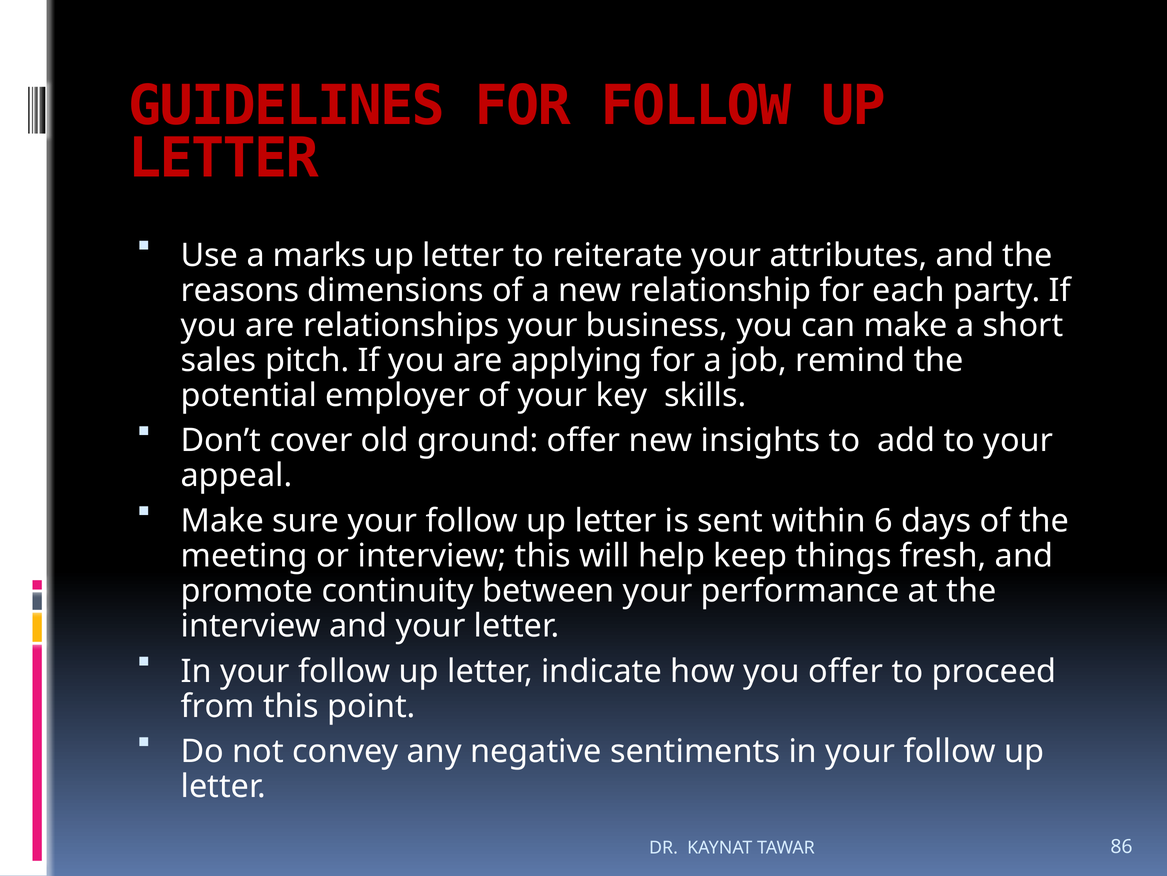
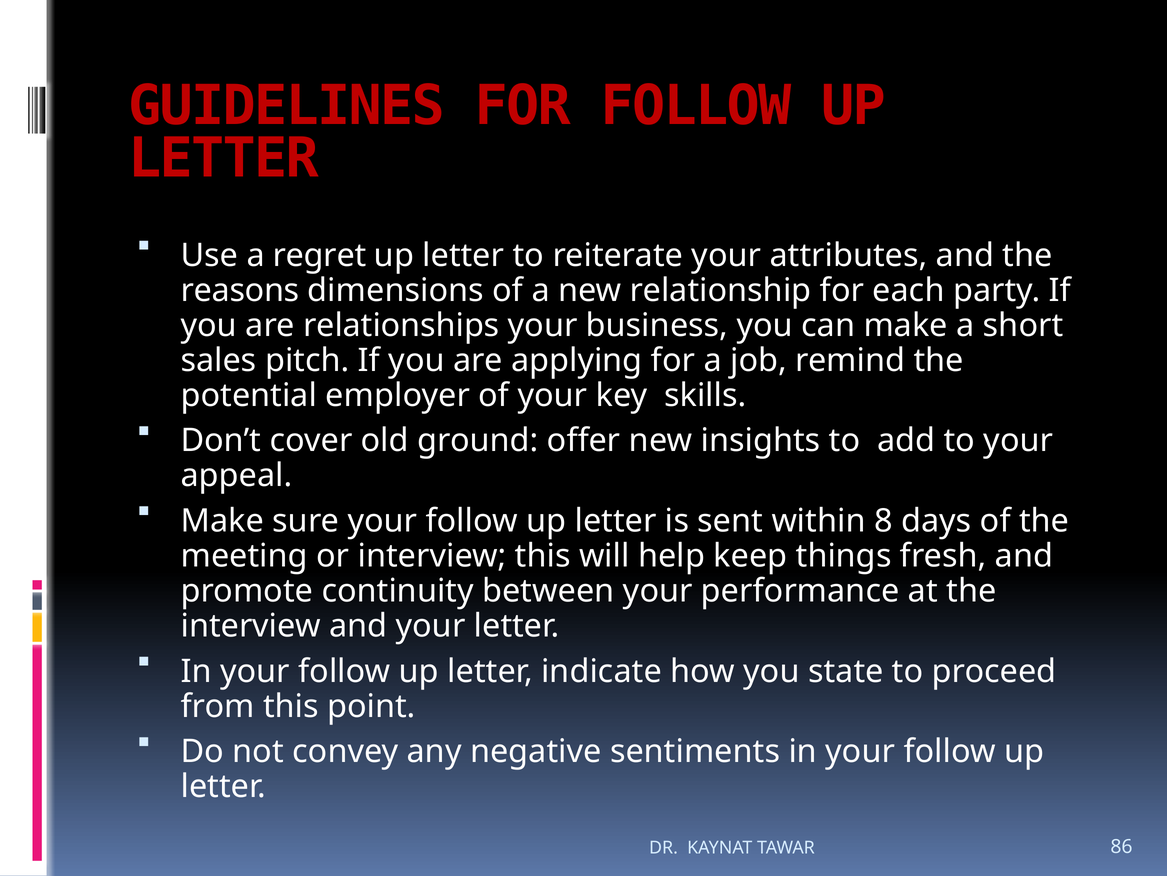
marks: marks -> regret (320, 255)
6: 6 -> 8 (883, 521)
you offer: offer -> state (846, 671)
